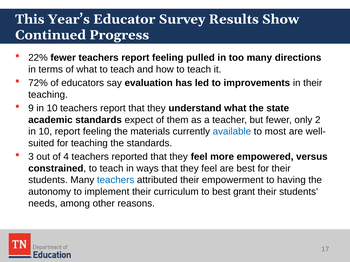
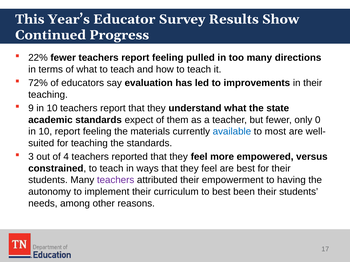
2: 2 -> 0 (318, 120)
teachers colour: blue -> purple (116, 180)
grant: grant -> been (244, 192)
